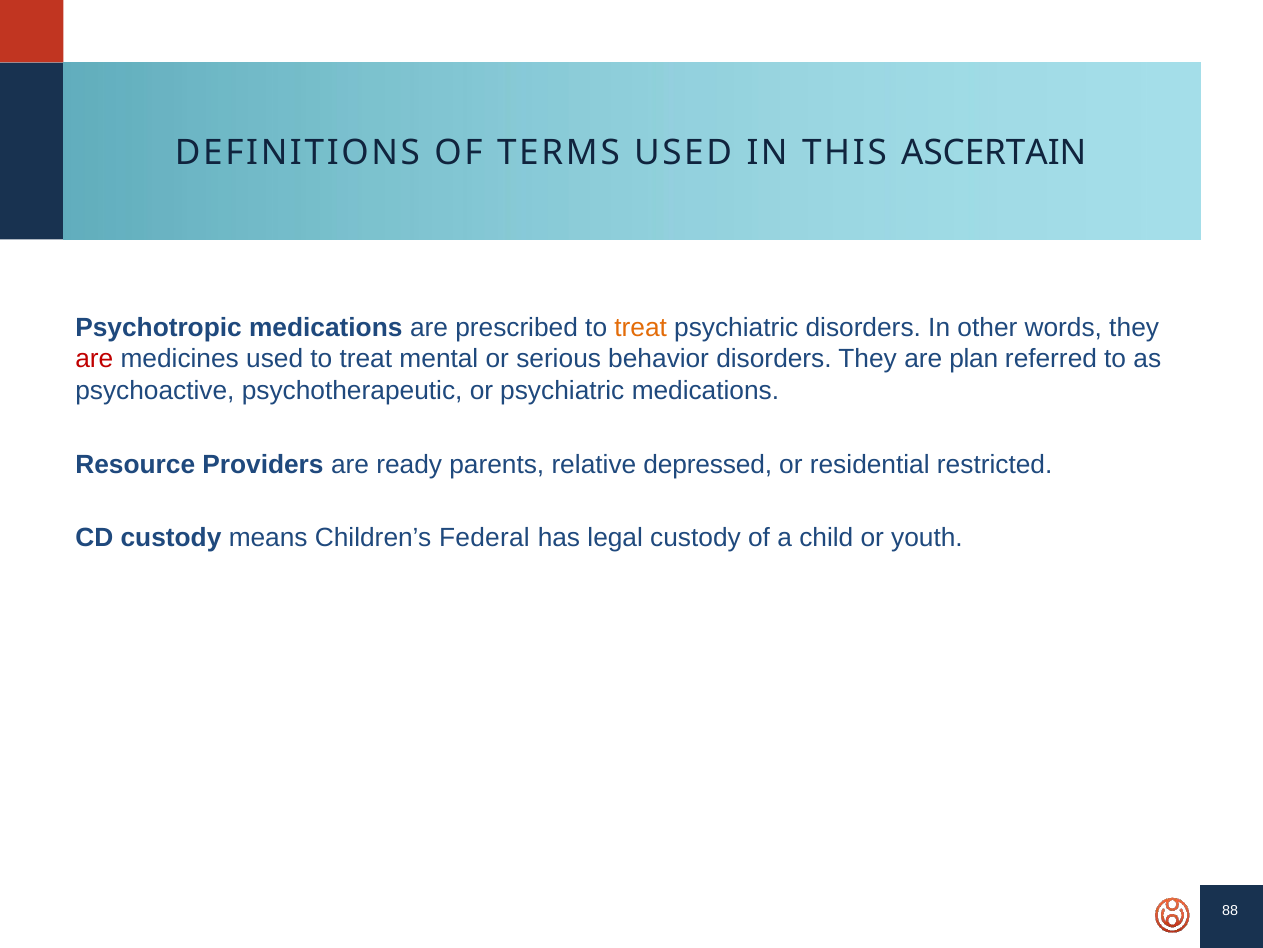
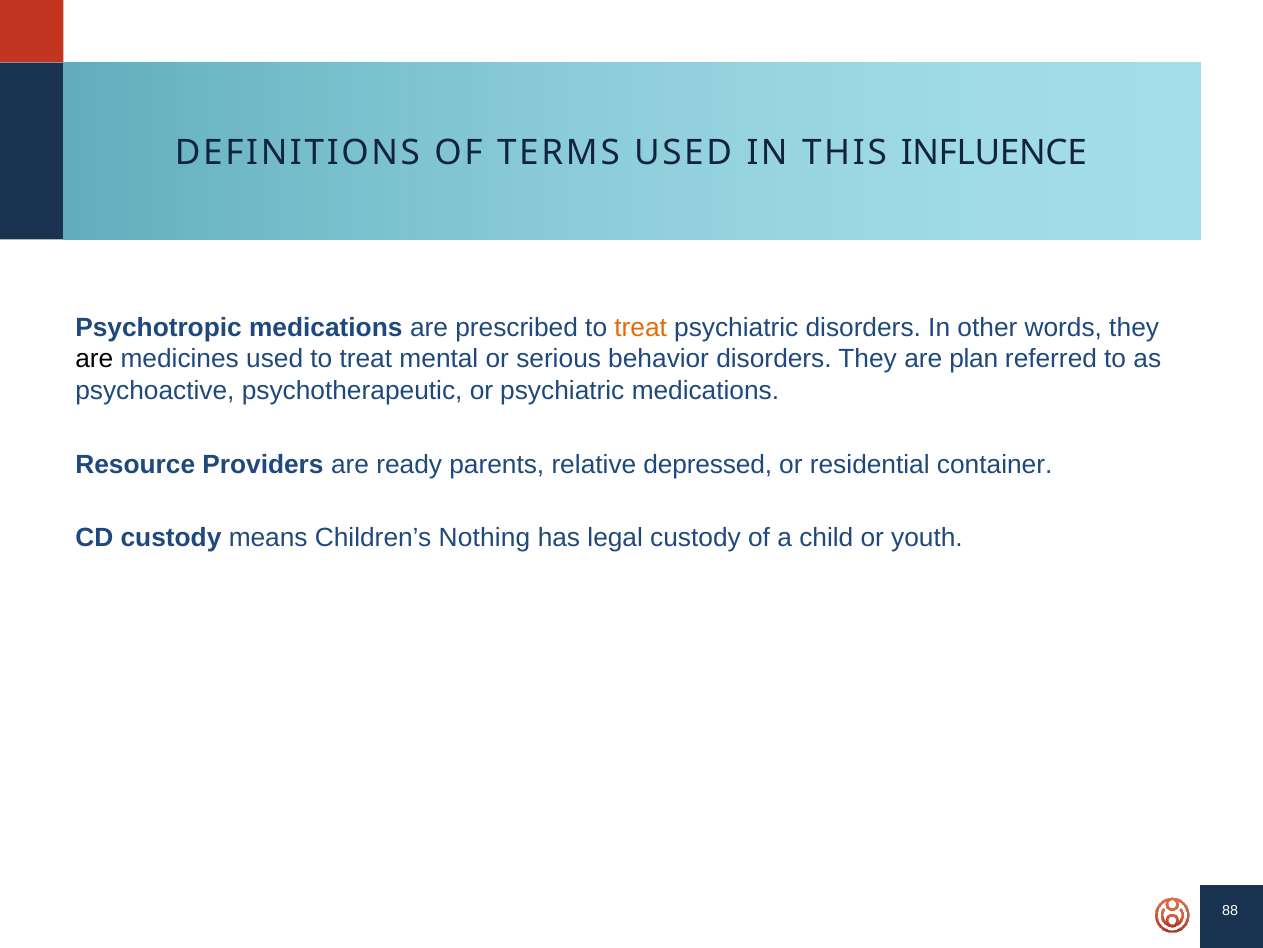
ASCERTAIN: ASCERTAIN -> INFLUENCE (994, 153)
are colour: red -> black (94, 359)
restricted: restricted -> container (995, 464)
Federal: Federal -> Nothing (484, 538)
